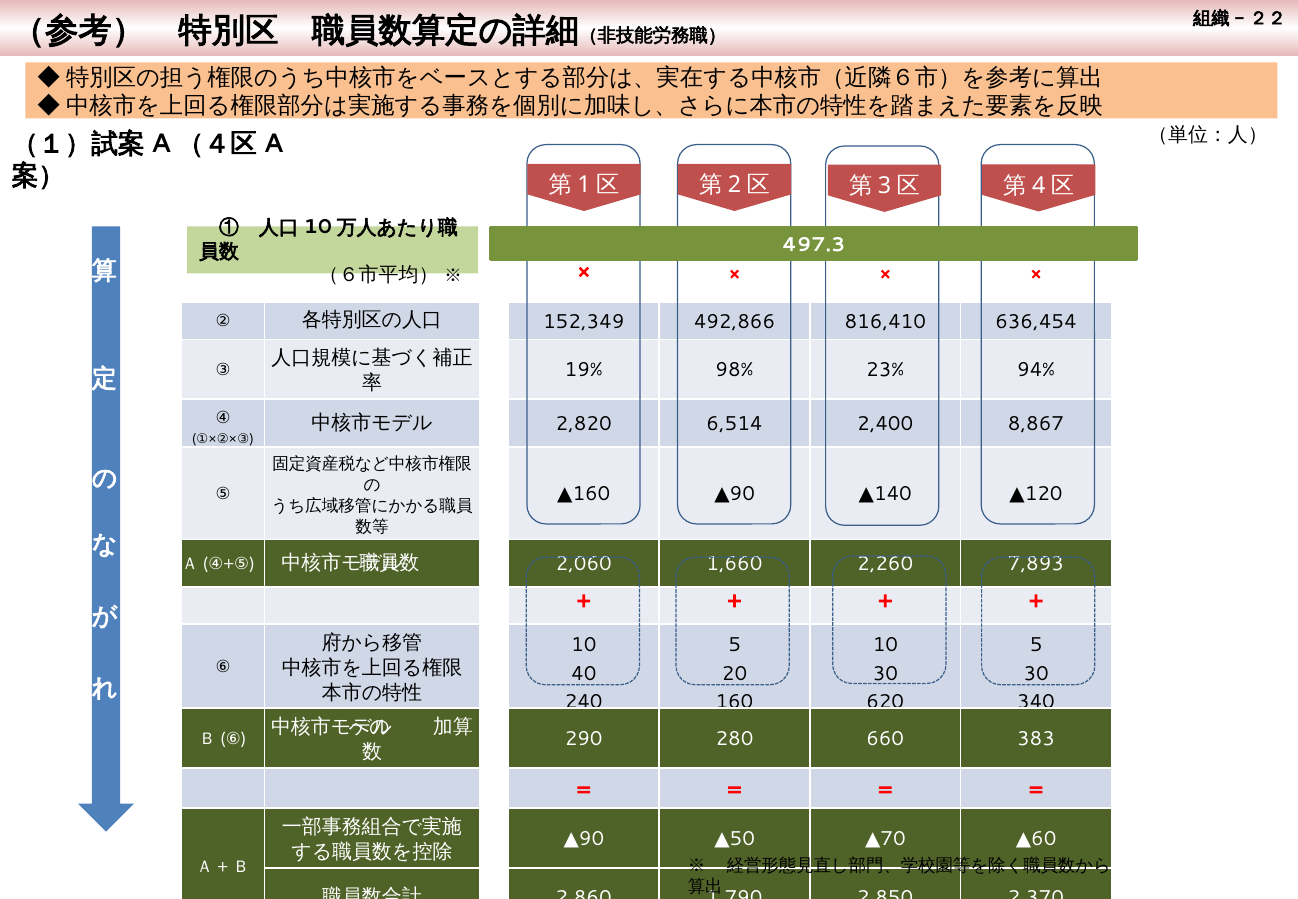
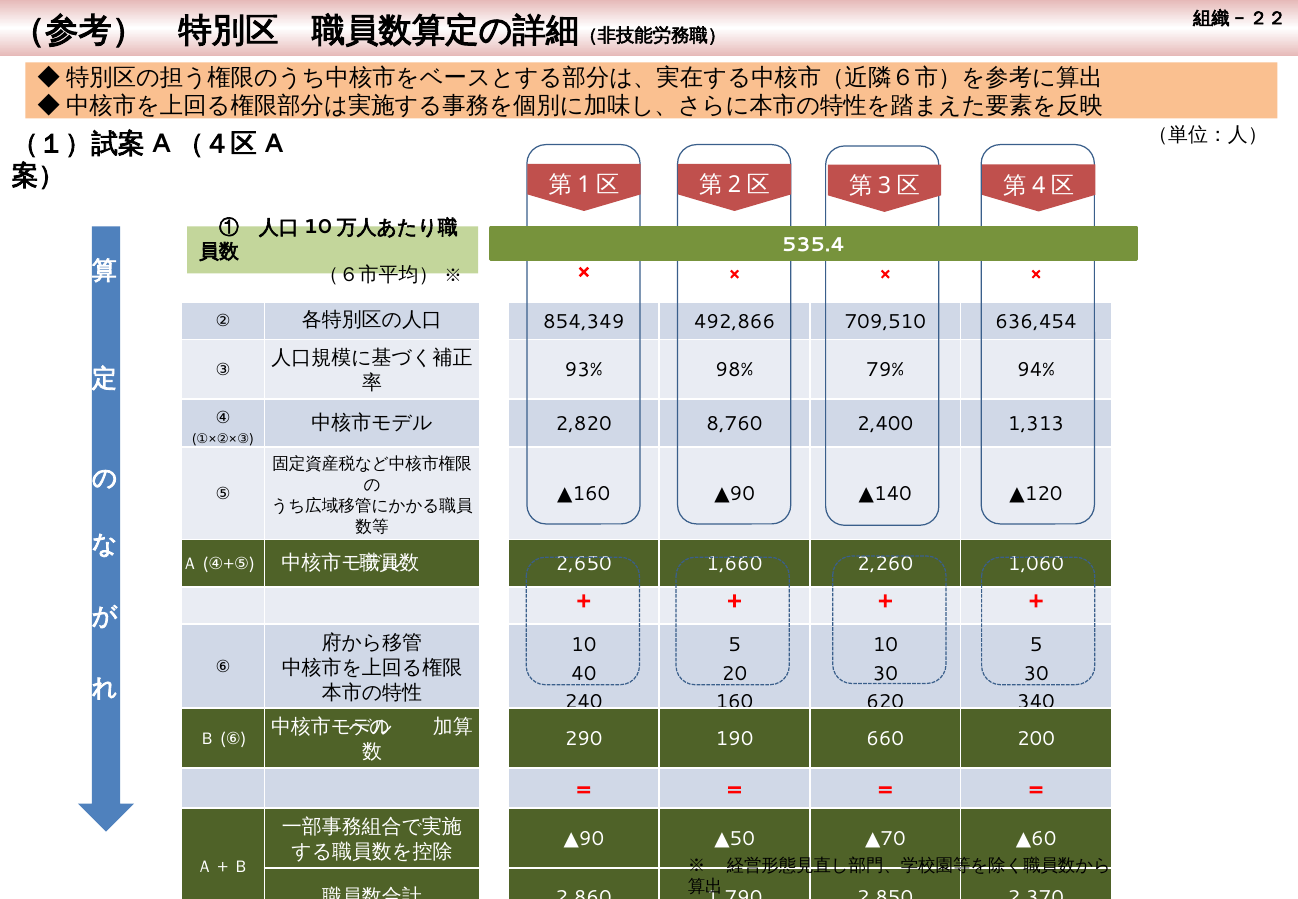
497.3: 497.3 -> 535.4 (814, 245)
152,349: 152,349 -> 854,349 (584, 321)
816,410: 816,410 -> 709,510 (885, 321)
19%: 19% -> 93% (584, 370)
23%: 23% -> 79% (885, 370)
6,514: 6,514 -> 8,760 (735, 424)
8,867: 8,867 -> 1,313 (1036, 424)
2,060: 2,060 -> 2,650 (584, 564)
7,893: 7,893 -> 1,060 (1036, 564)
280: 280 -> 190 (734, 739)
383: 383 -> 200 (1036, 739)
